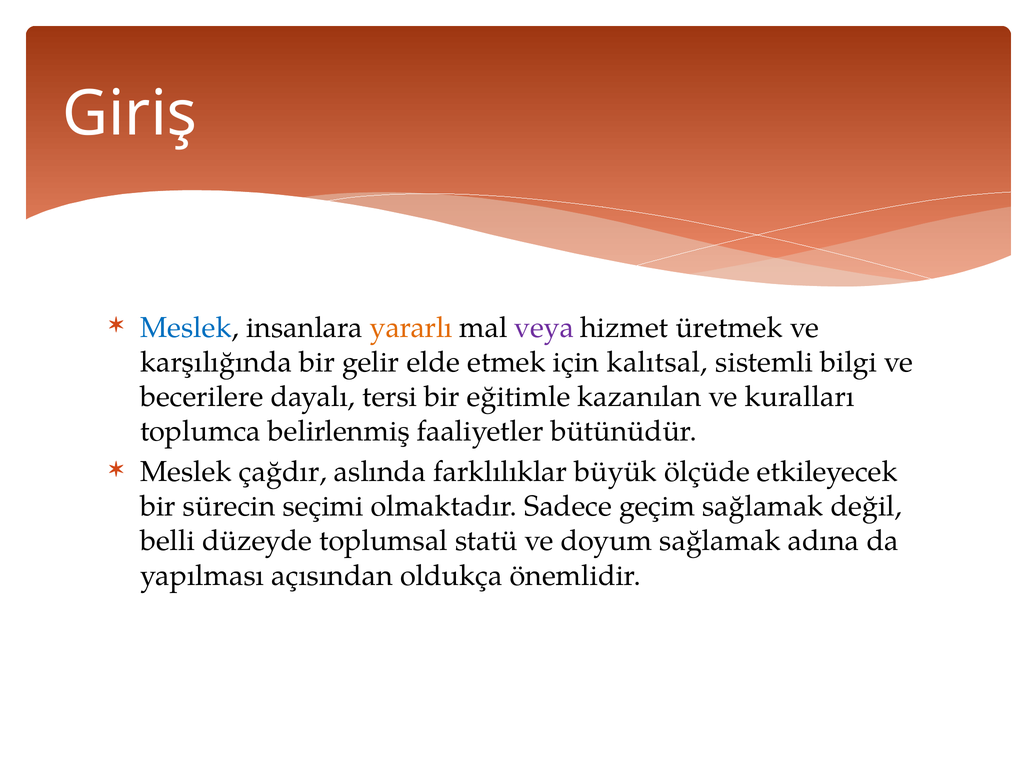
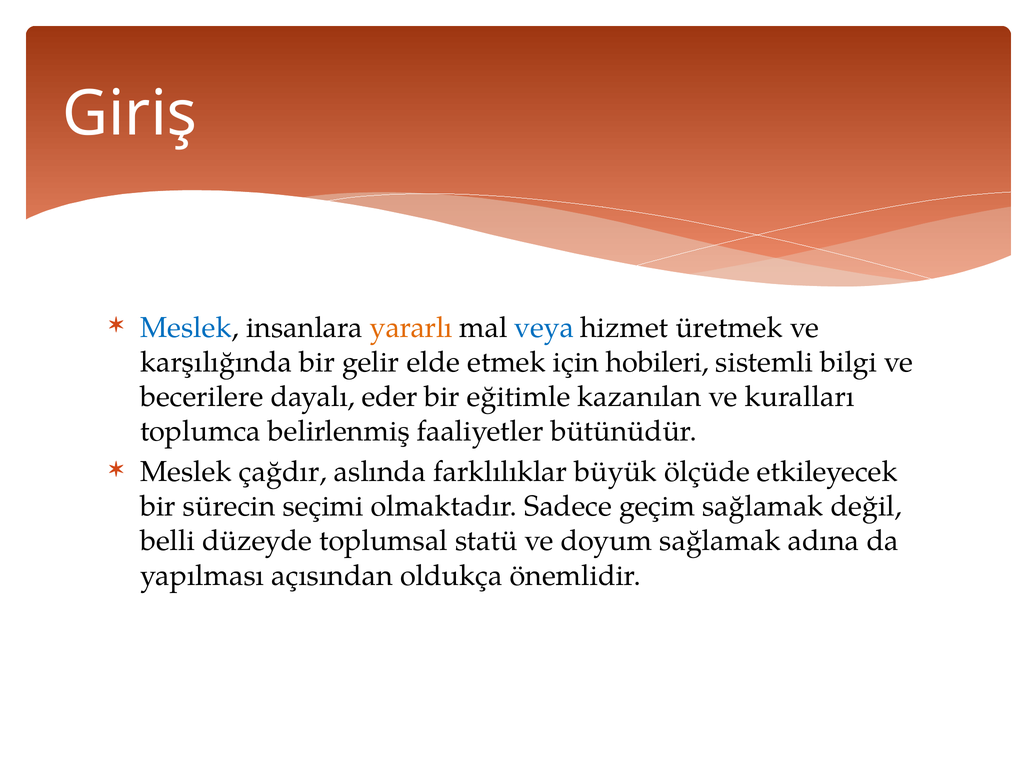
veya colour: purple -> blue (544, 328)
kalıtsal: kalıtsal -> hobileri (657, 362)
tersi: tersi -> eder (390, 397)
